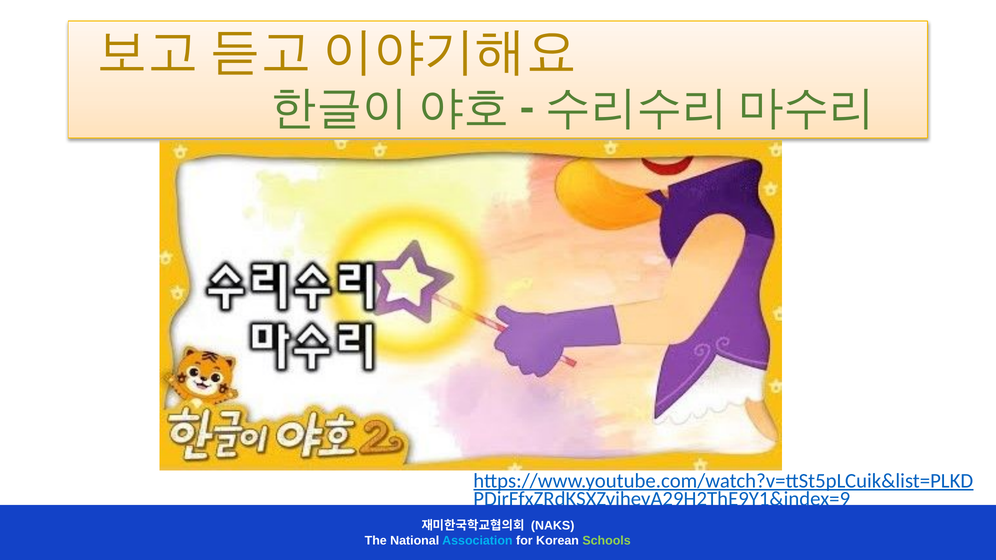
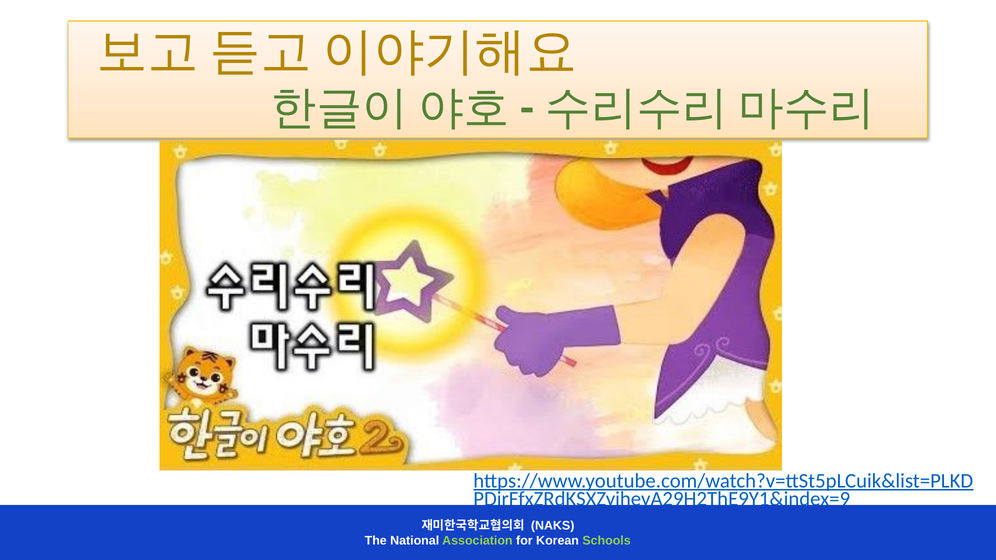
Association colour: light blue -> light green (477, 541)
